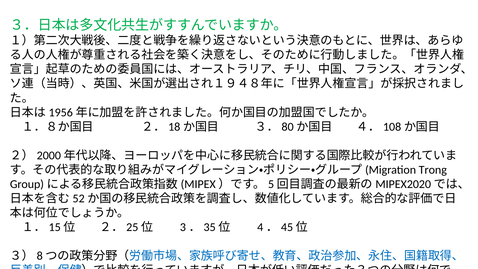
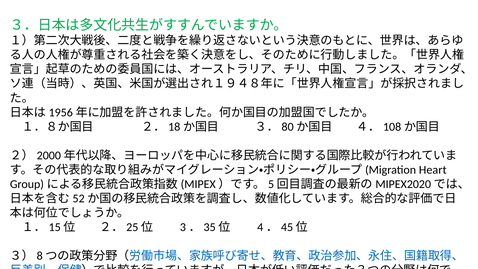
Trong: Trong -> Heart (433, 170)
